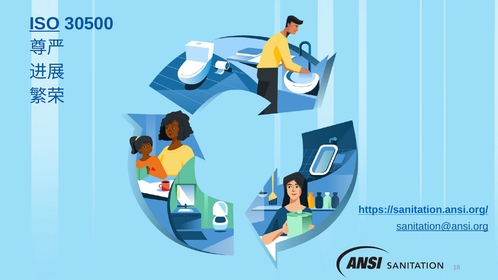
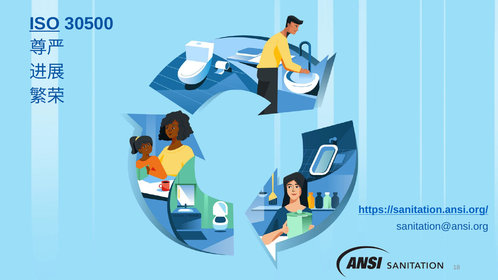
sanitation@ansi.org underline: present -> none (442, 226)
